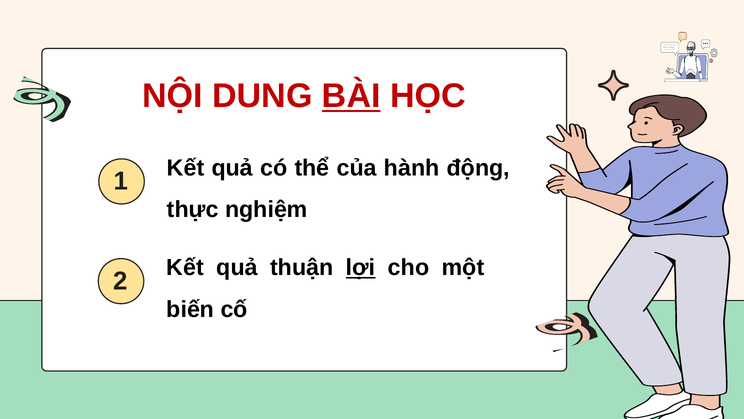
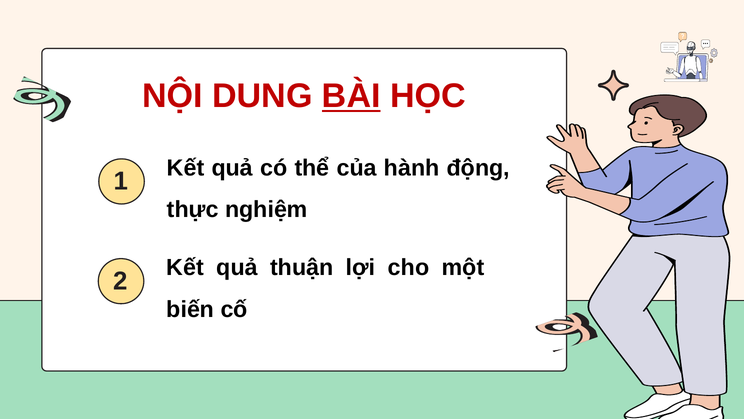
lợi underline: present -> none (361, 267)
